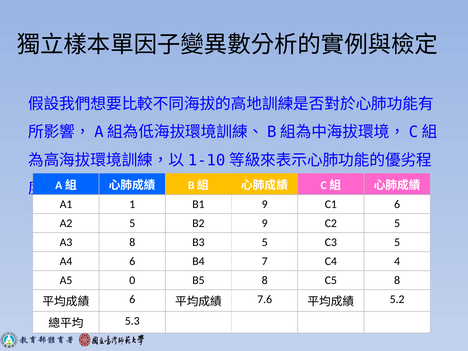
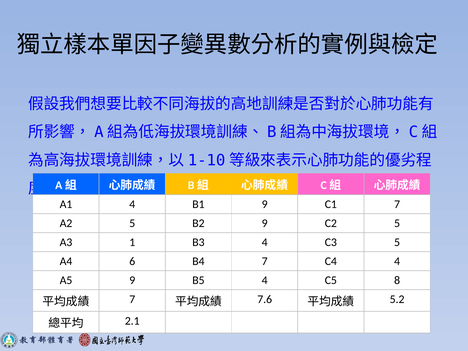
A1 1: 1 -> 4 (132, 204)
C1 6: 6 -> 7 (397, 204)
A3 8: 8 -> 1 (132, 242)
B3 5: 5 -> 4 (265, 242)
A5 0: 0 -> 9 (132, 280)
B5 8: 8 -> 4 (265, 280)
6: 6 -> 7 (132, 299)
5.3: 5.3 -> 2.1 (132, 321)
